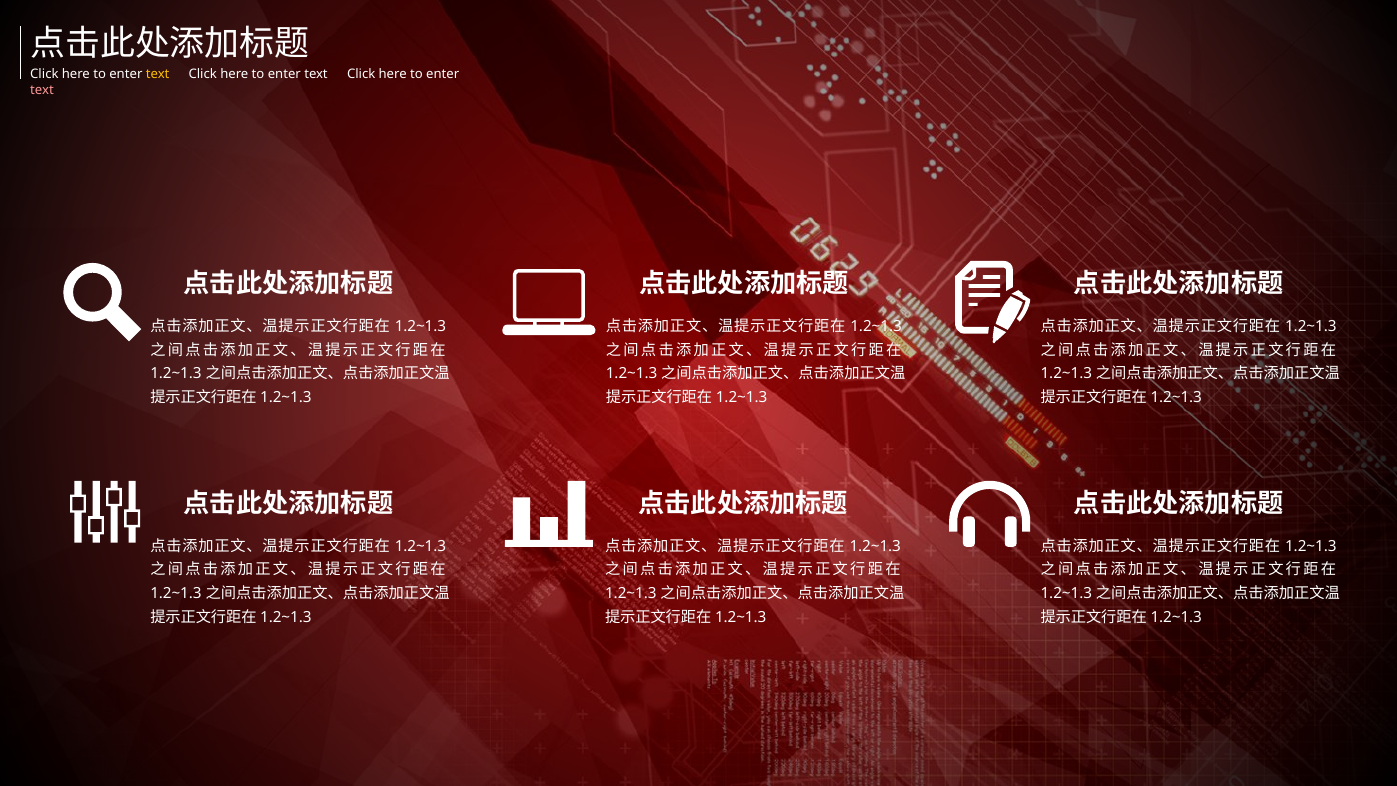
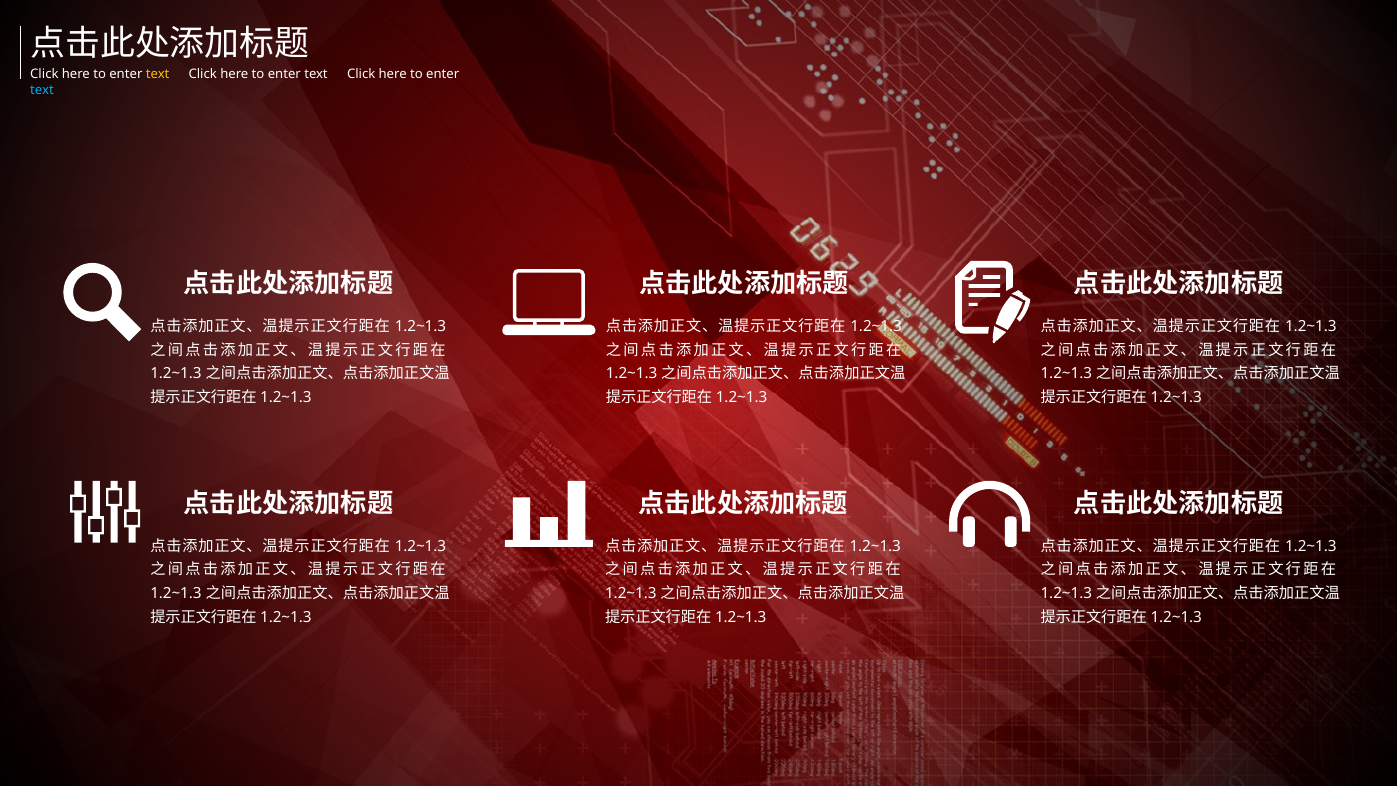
text colour: pink -> light blue (42, 90)
